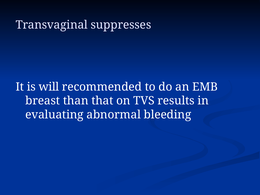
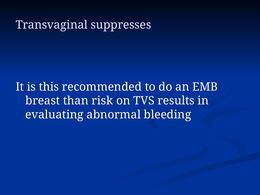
will: will -> this (49, 87)
that: that -> risk (102, 101)
